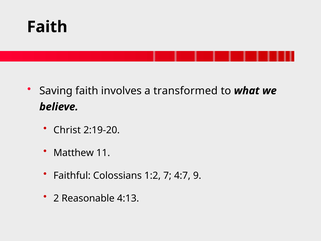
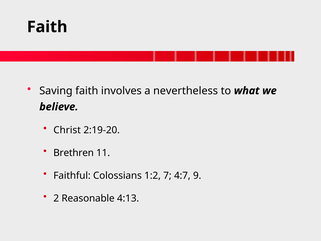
transformed: transformed -> nevertheless (186, 91)
Matthew: Matthew -> Brethren (74, 153)
